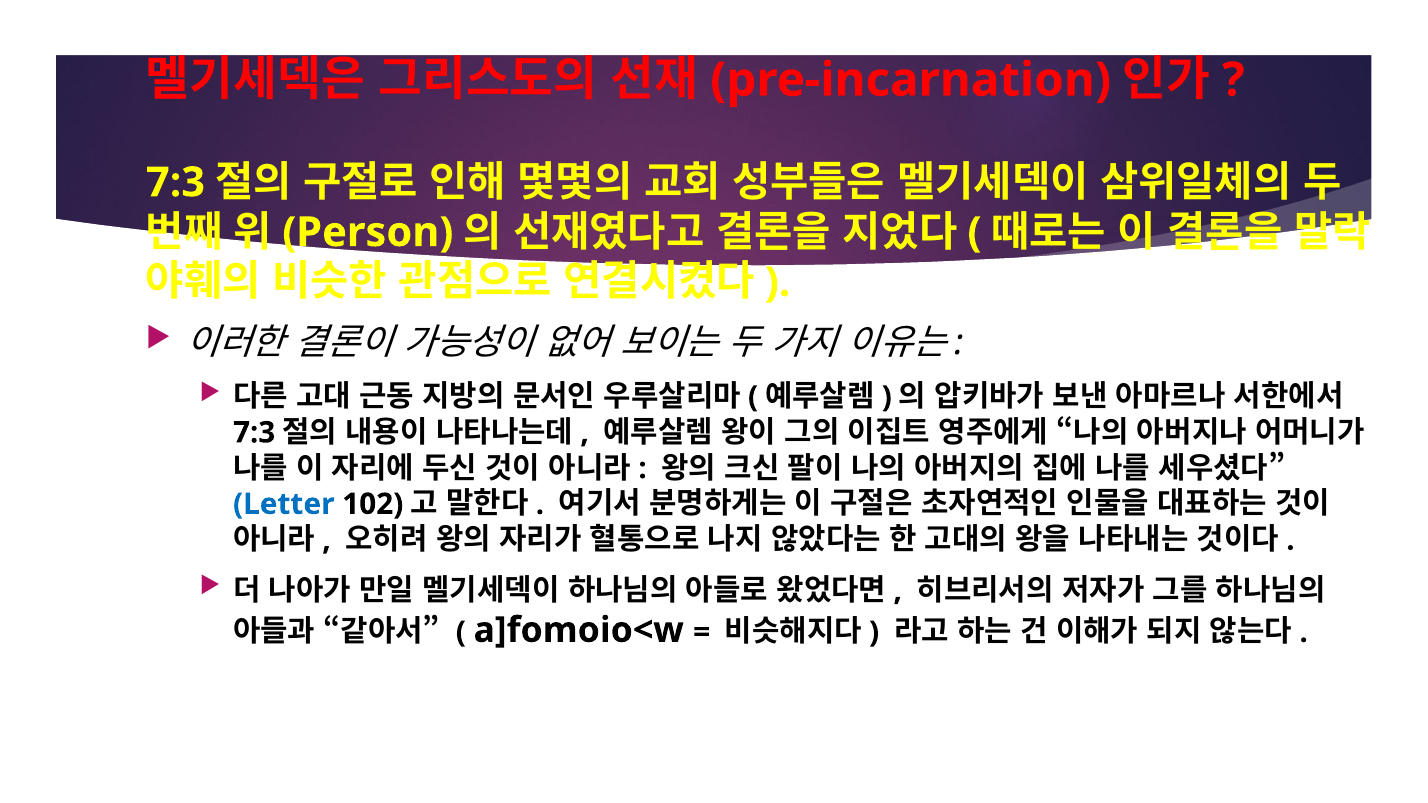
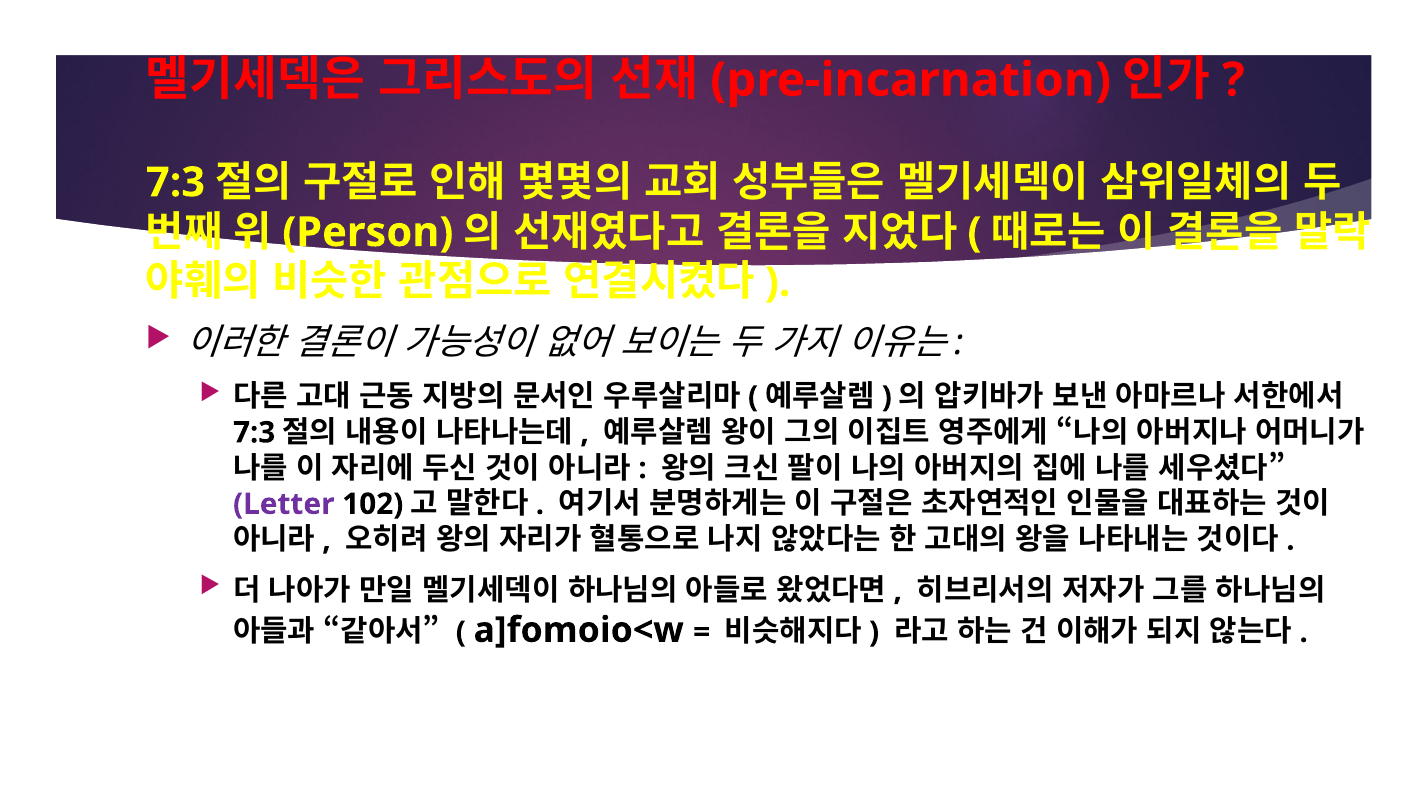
Letter colour: blue -> purple (284, 504)
